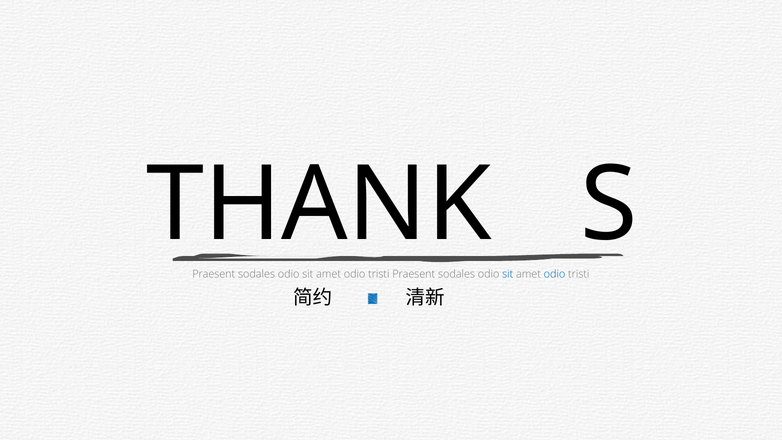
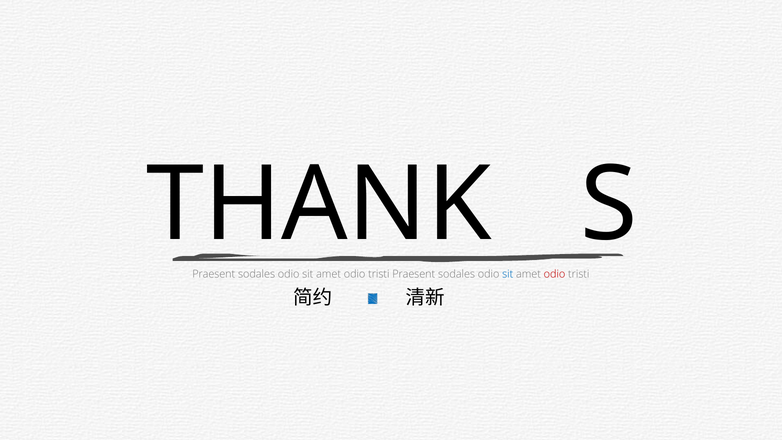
odio colour: blue -> red (555, 274)
